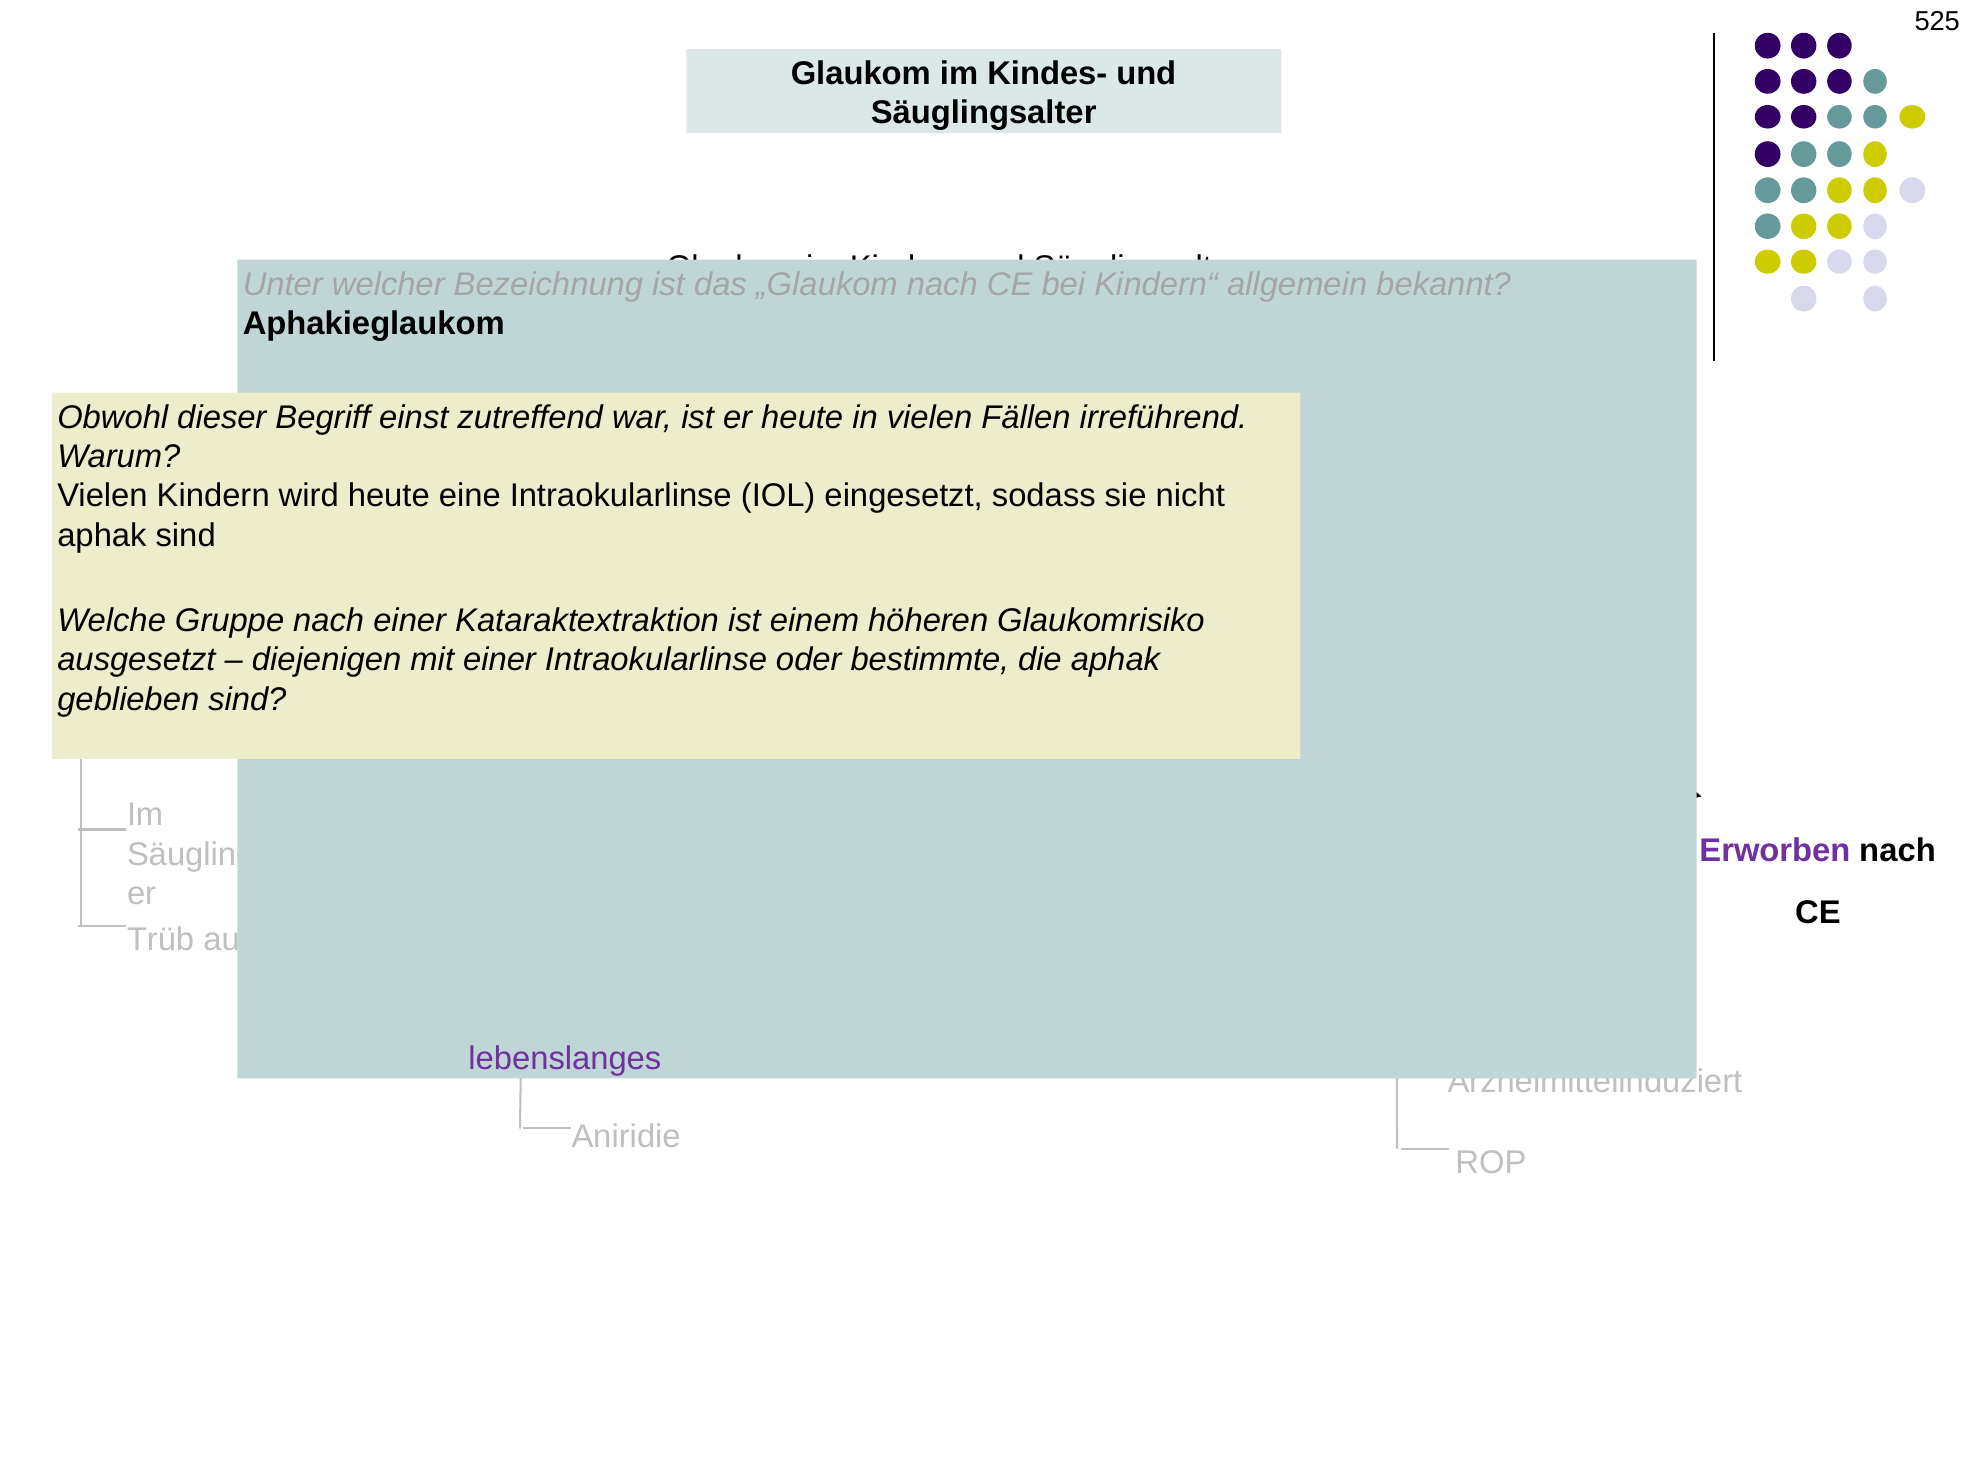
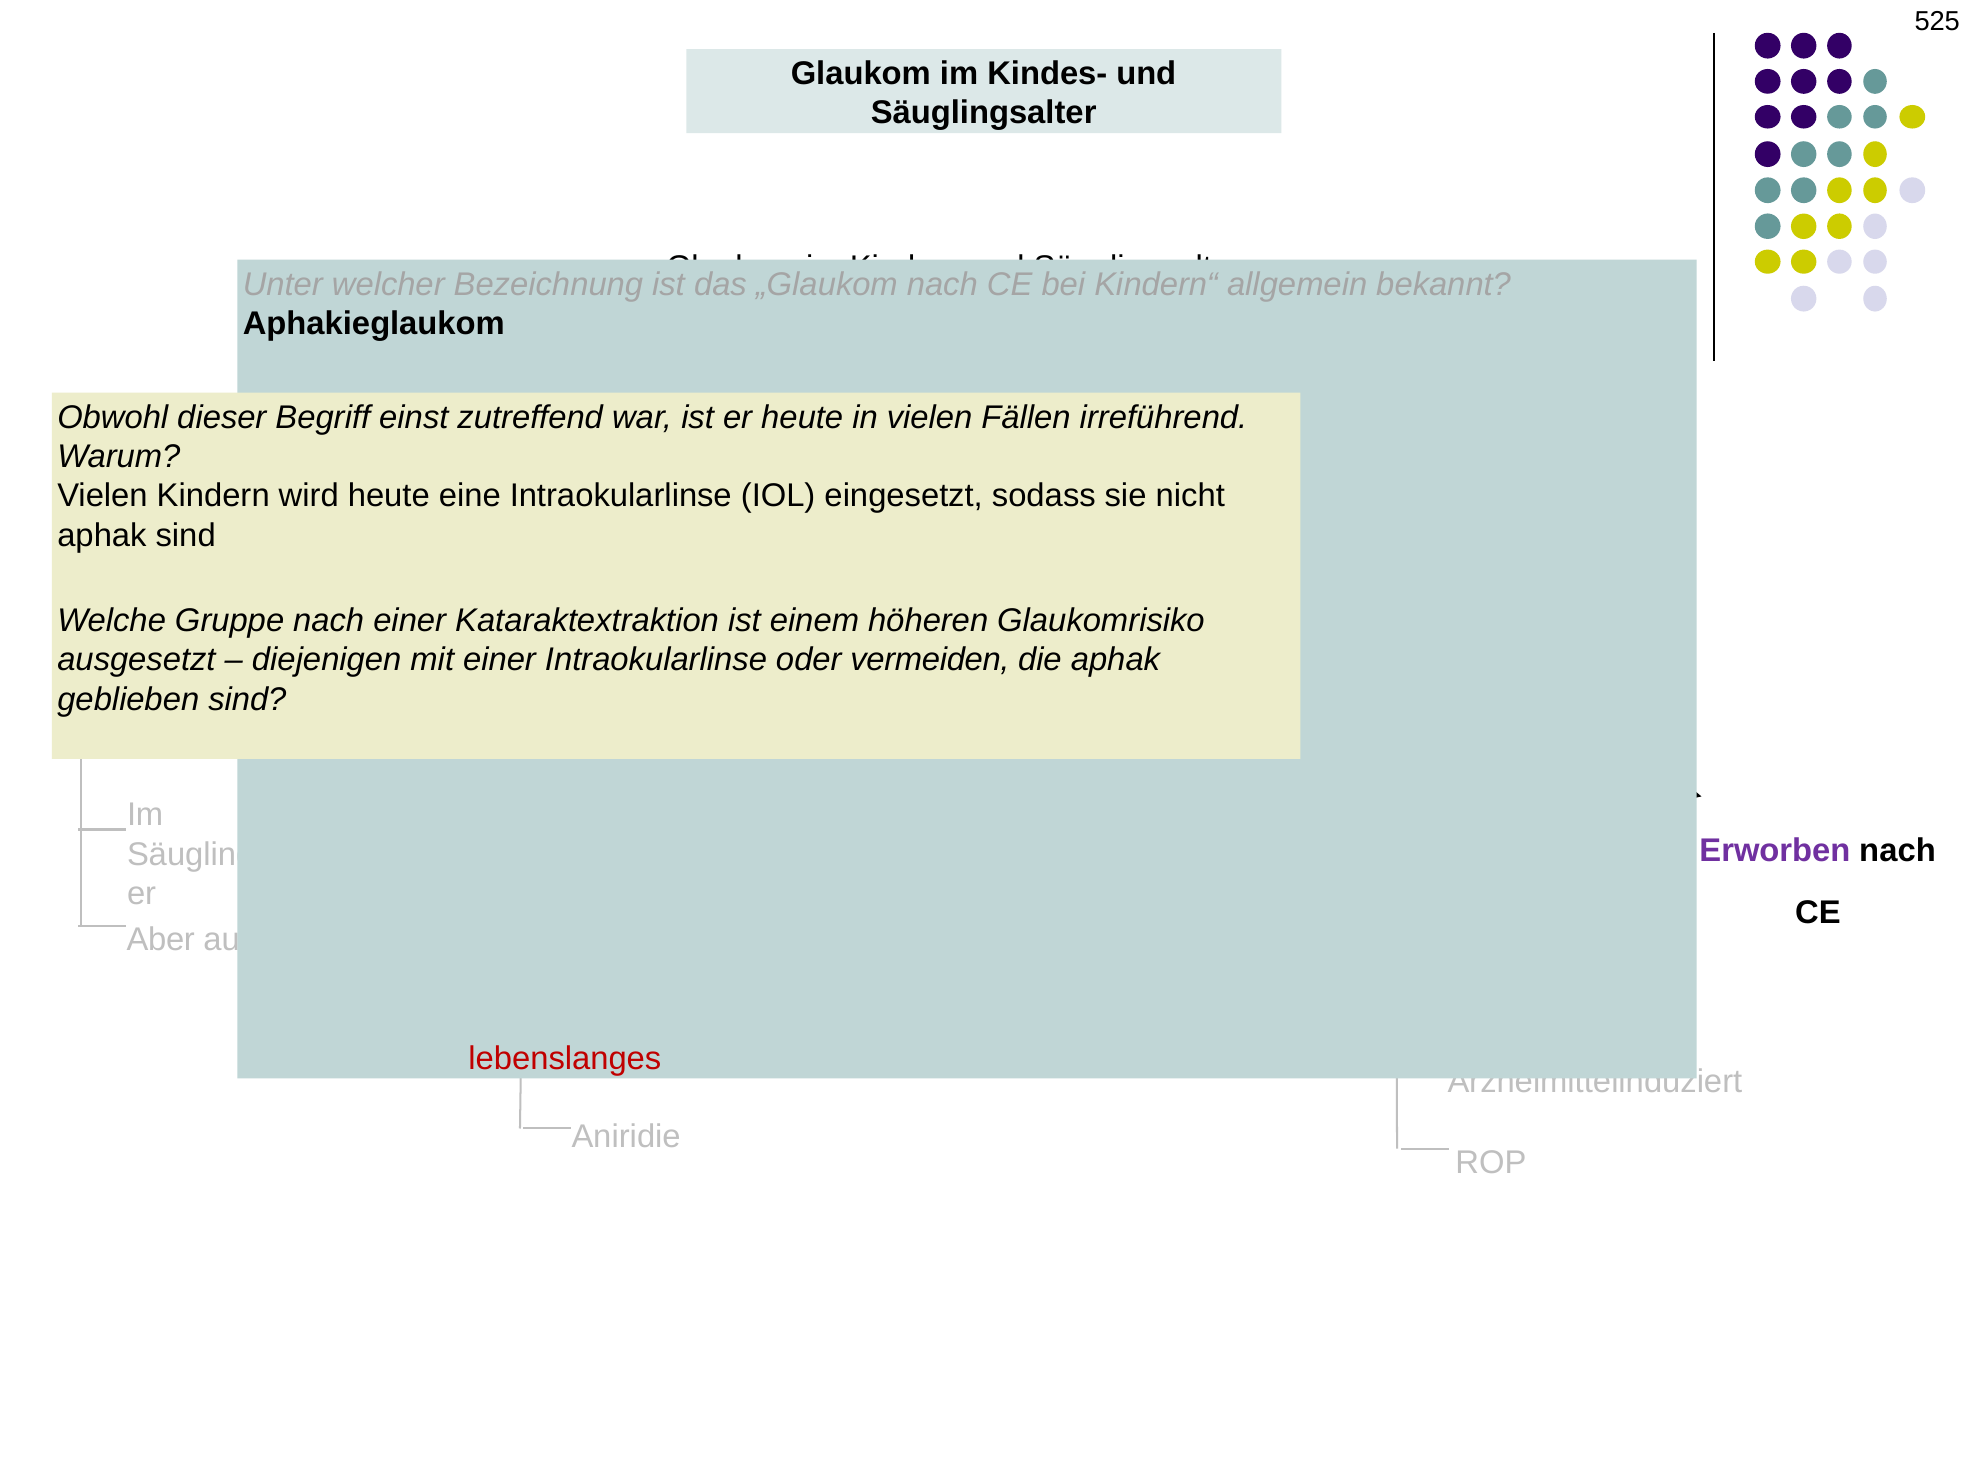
bestimmte: bestimmte -> vermeiden (930, 660)
Trüb: Trüb -> Aber (161, 939)
lebenslanges colour: purple -> red (565, 1058)
